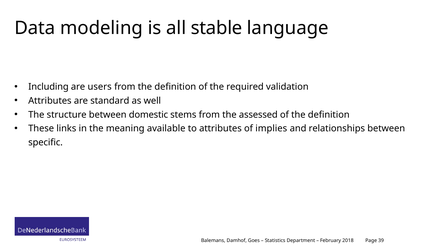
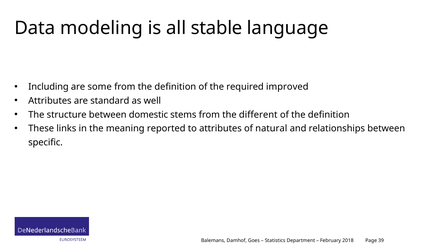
users: users -> some (100, 87)
validation: validation -> improved (287, 87)
assessed: assessed -> different (258, 115)
available: available -> reported (166, 129)
implies: implies -> natural (271, 129)
